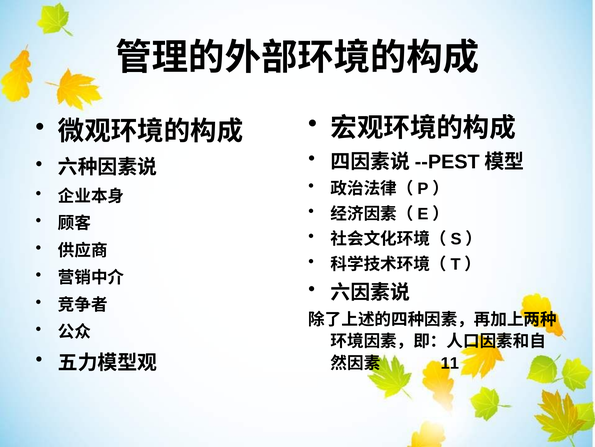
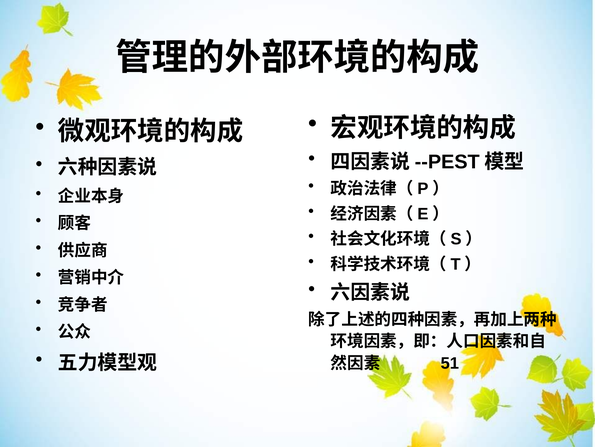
11: 11 -> 51 (450, 363)
